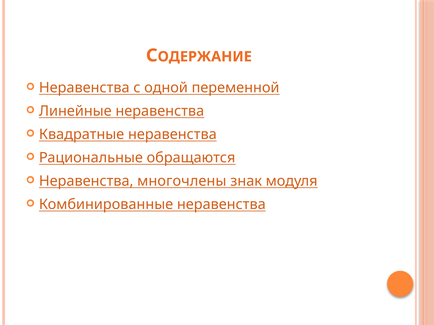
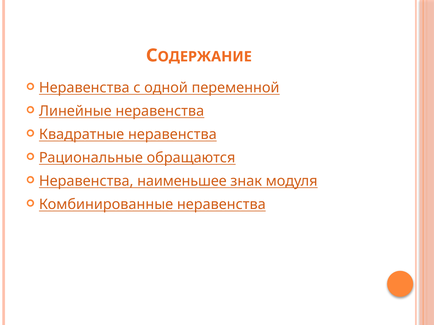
многочлены: многочлены -> наименьшее (182, 181)
